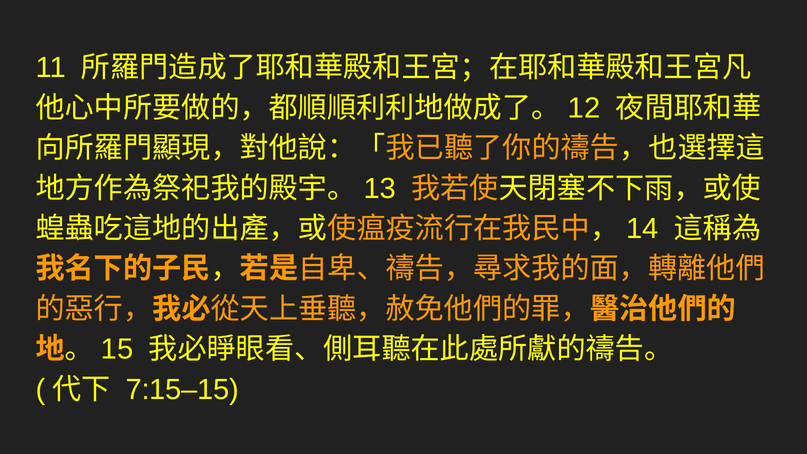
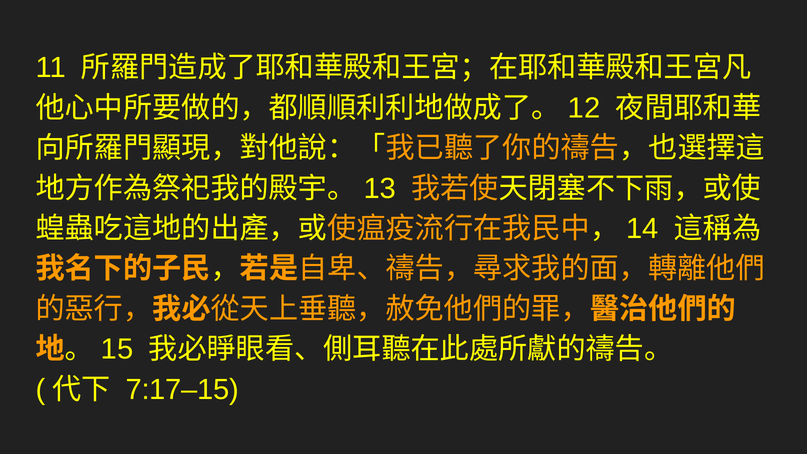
7:15–15: 7:15–15 -> 7:17–15 (182, 389)
